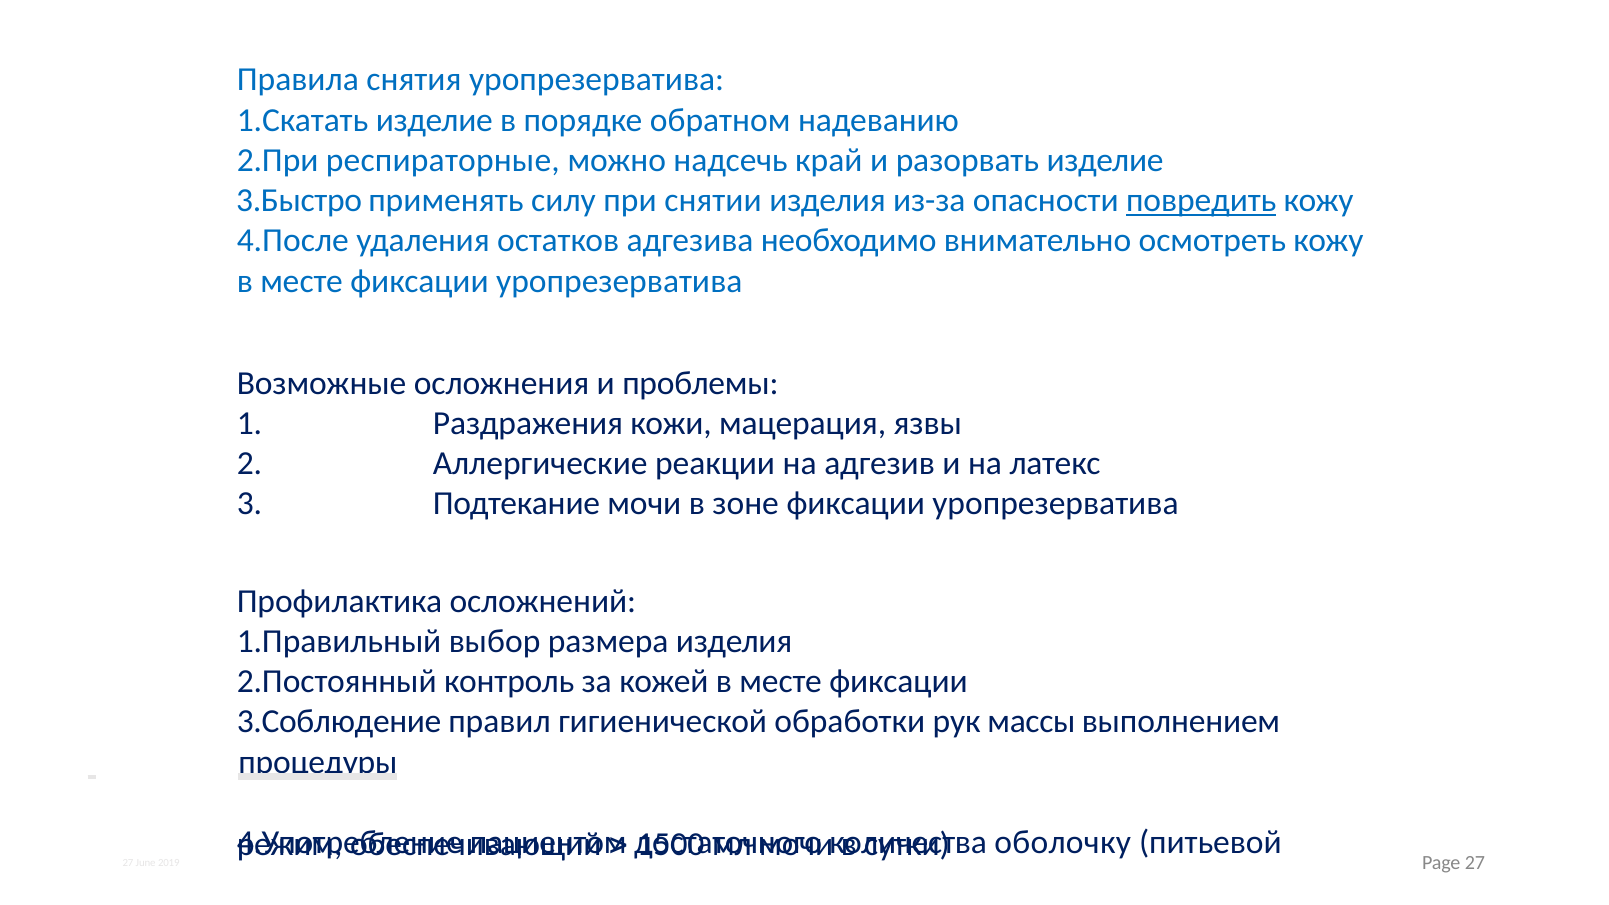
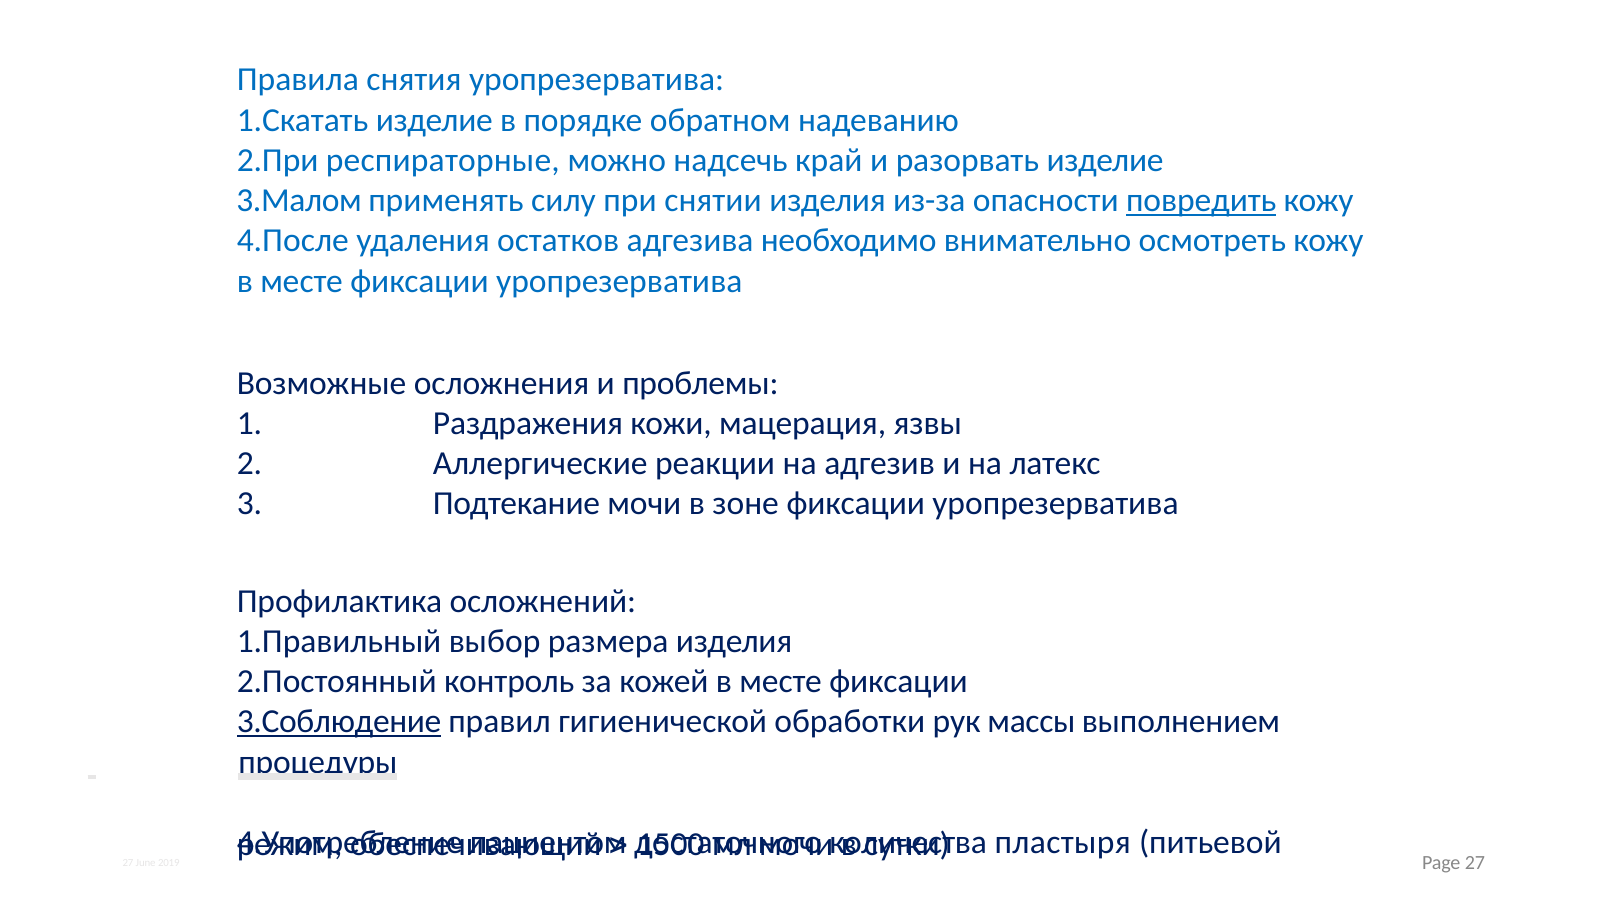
3.Быстро: 3.Быстро -> 3.Малом (299, 200)
3.Соблюдение underline: none -> present (339, 722)
оболочку: оболочку -> пластыря (1063, 843)
